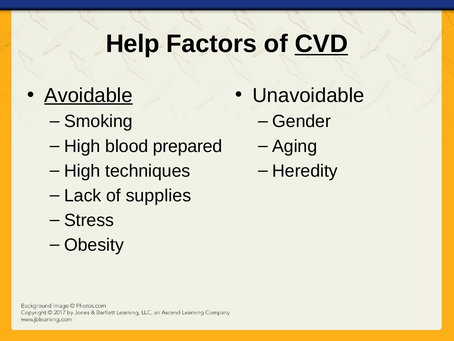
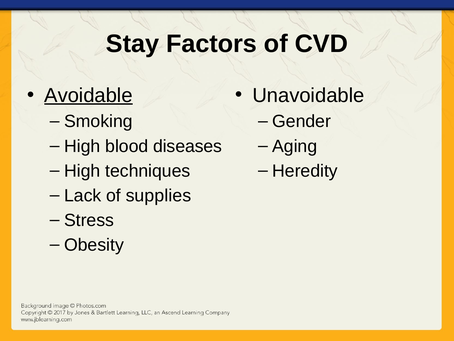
Help: Help -> Stay (132, 44)
CVD underline: present -> none (321, 44)
prepared: prepared -> diseases (188, 146)
